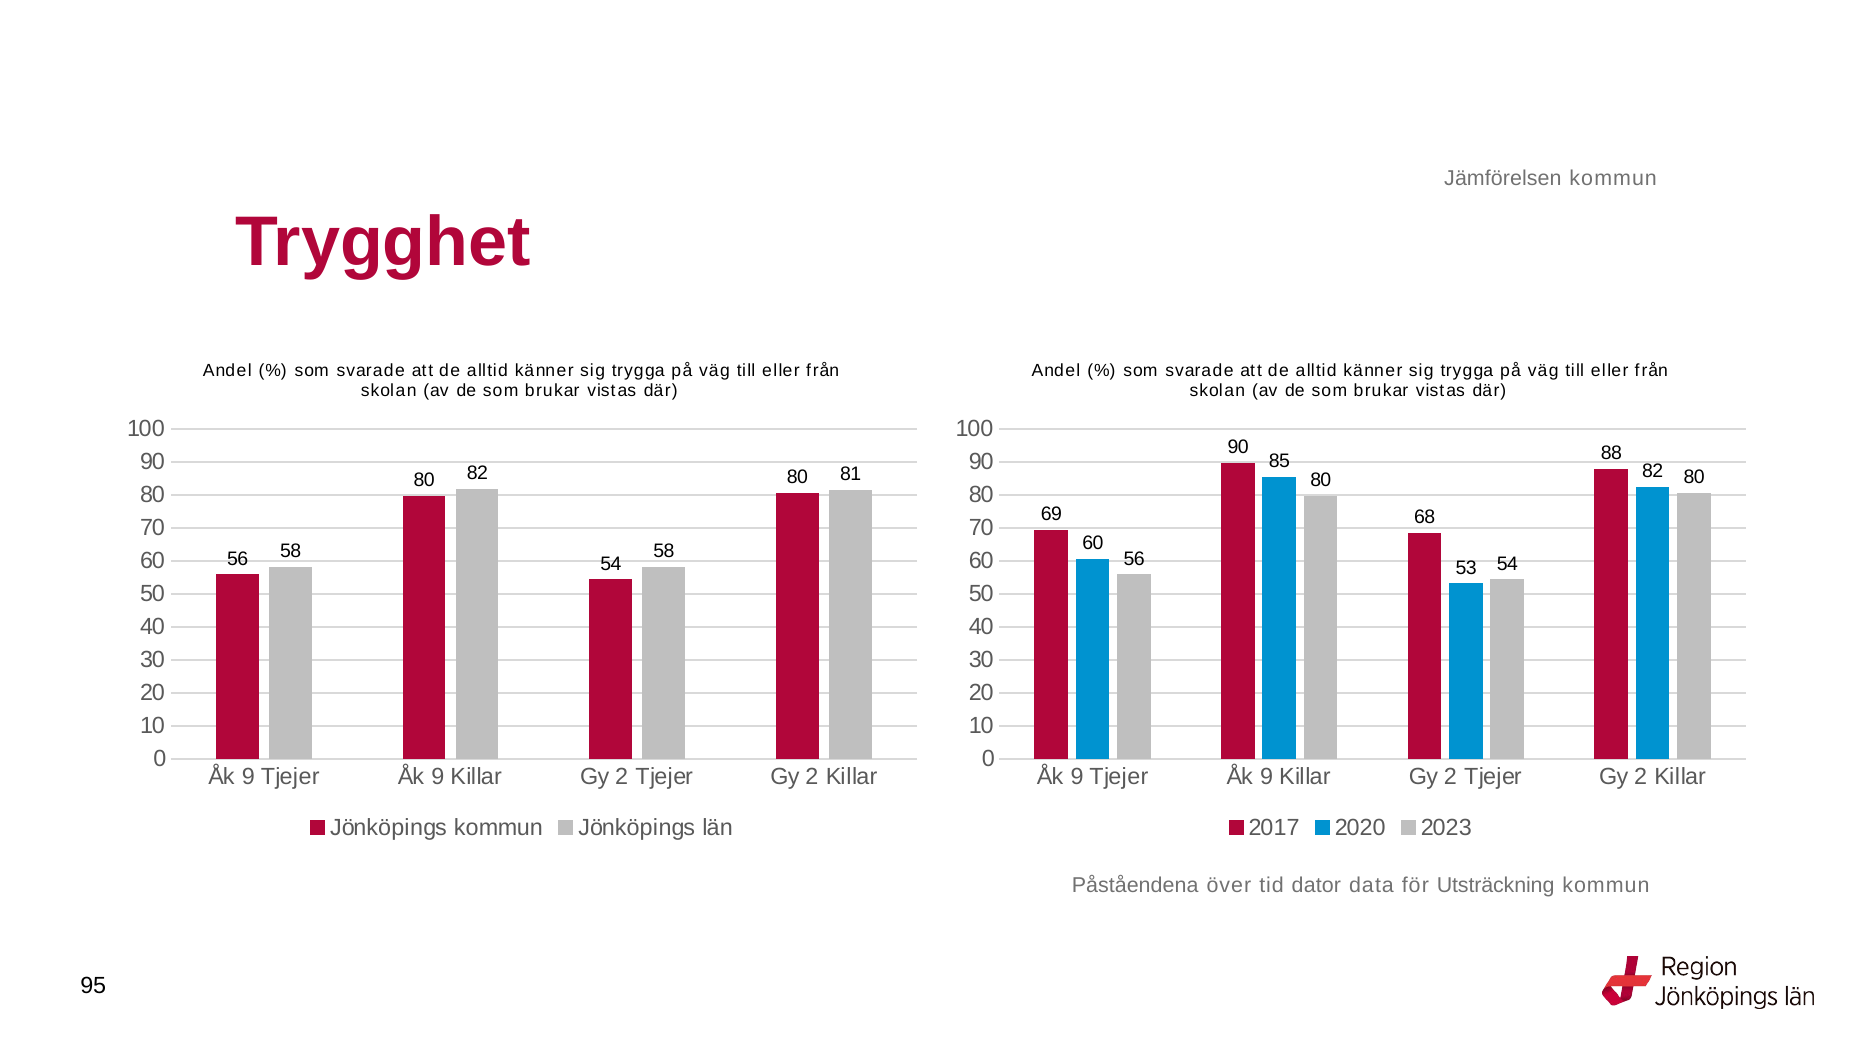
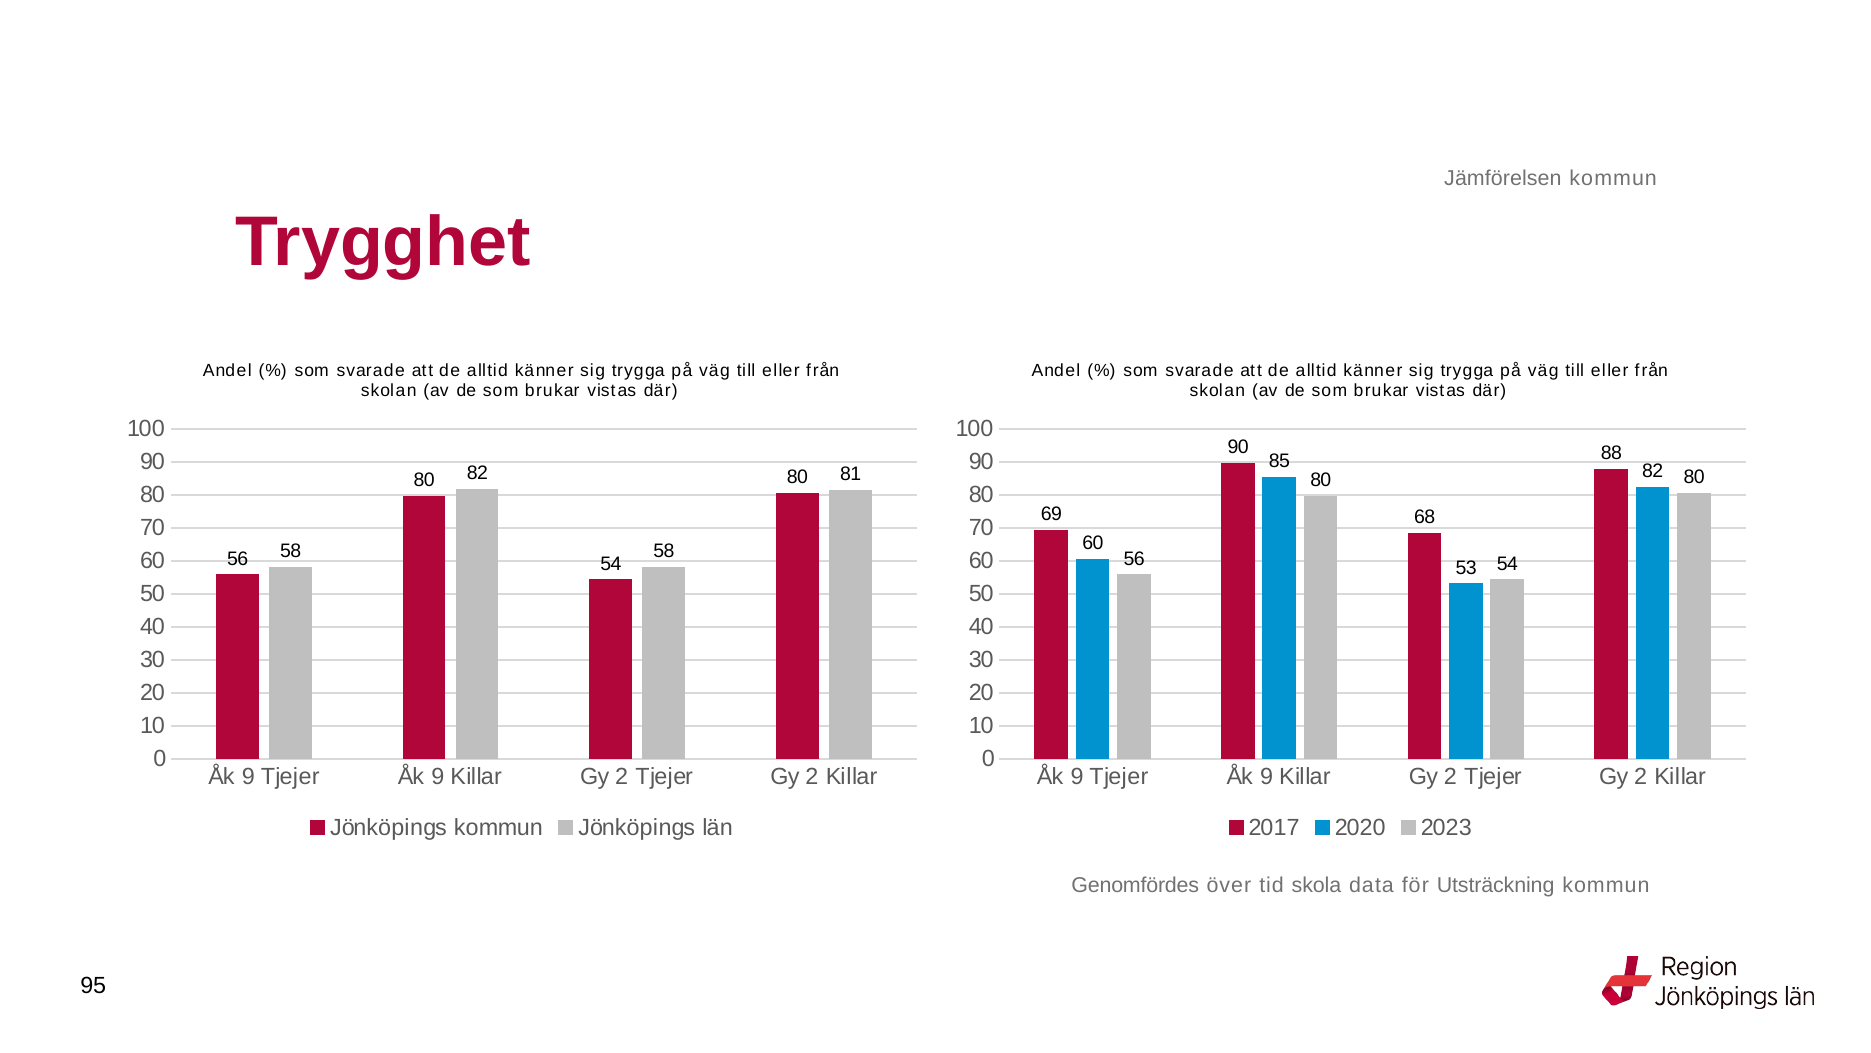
Påståendena: Påståendena -> Genomfördes (1135, 885)
dator: dator -> skola (1316, 885)
